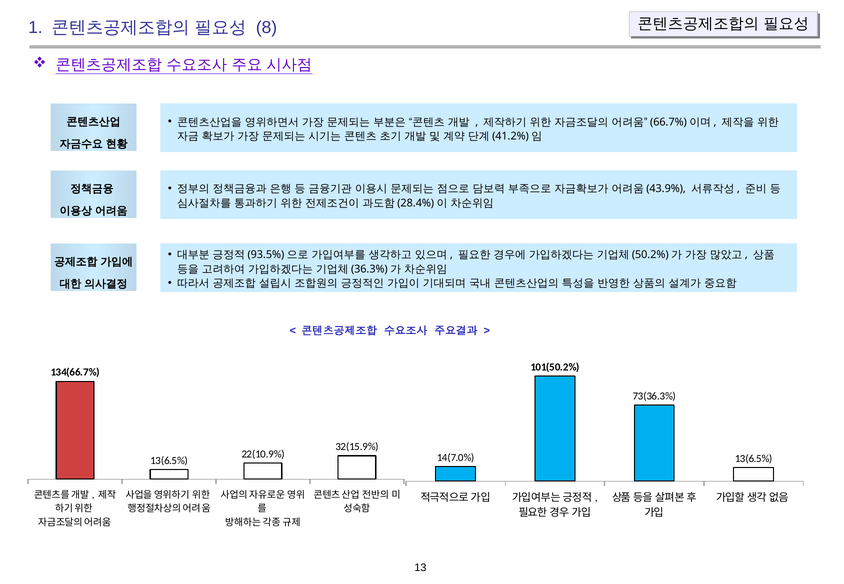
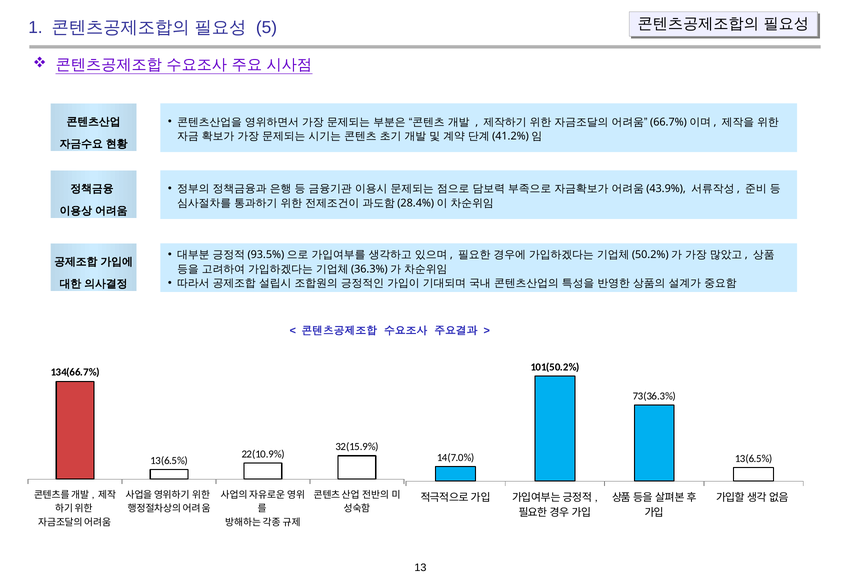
8: 8 -> 5 (267, 27)
